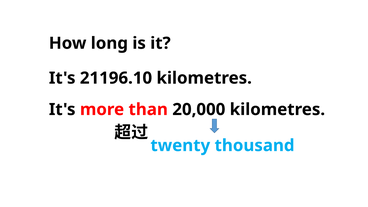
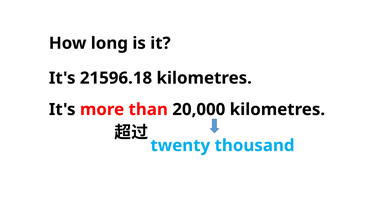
21196.10: 21196.10 -> 21596.18 (116, 78)
